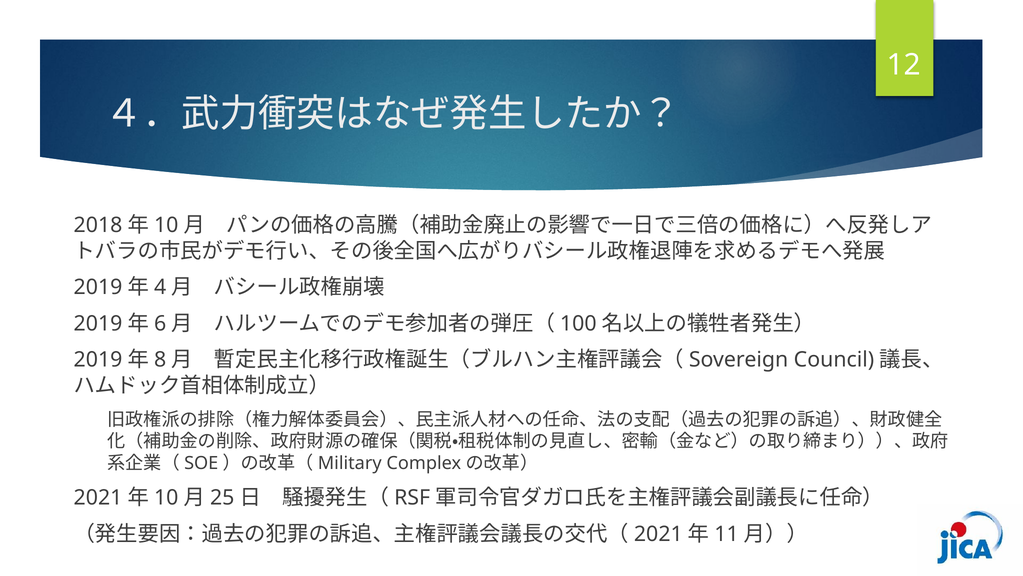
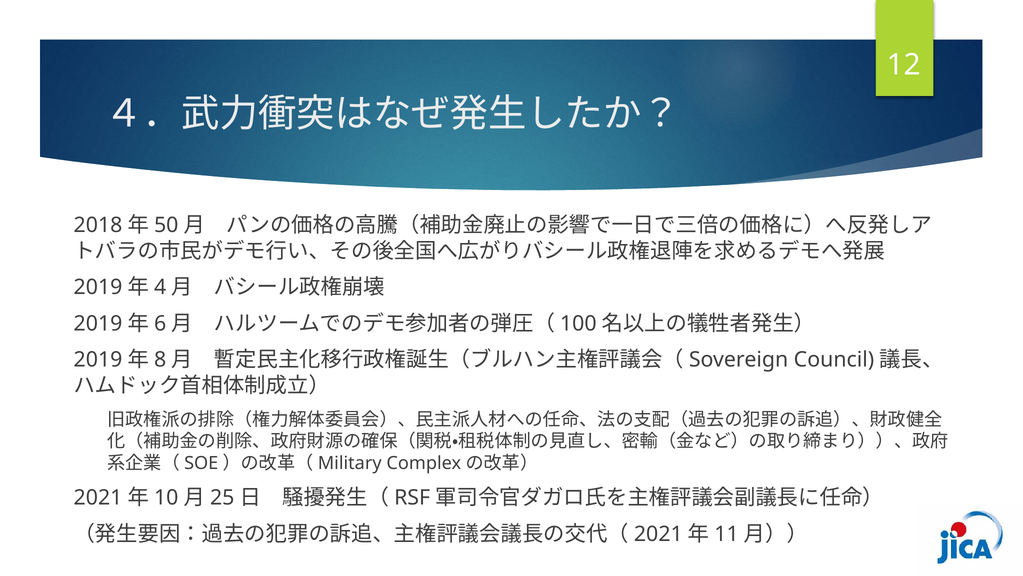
10: 10 -> 50 (166, 225)
